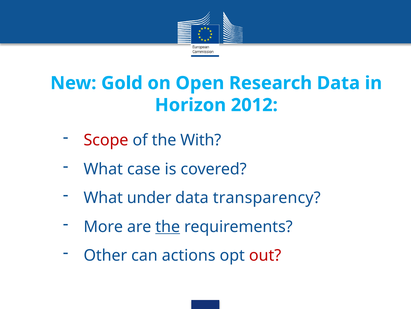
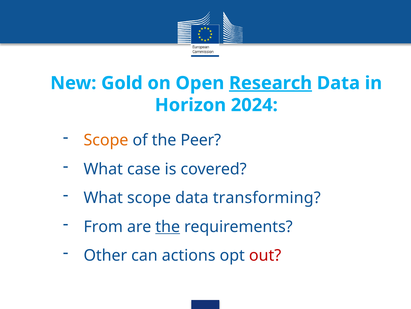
Research underline: none -> present (271, 83)
2012: 2012 -> 2024 (254, 105)
Scope colour: red -> orange (106, 140)
With: With -> Peer (201, 140)
What under: under -> scope (149, 197)
transparency: transparency -> transforming (267, 197)
More: More -> From (103, 226)
